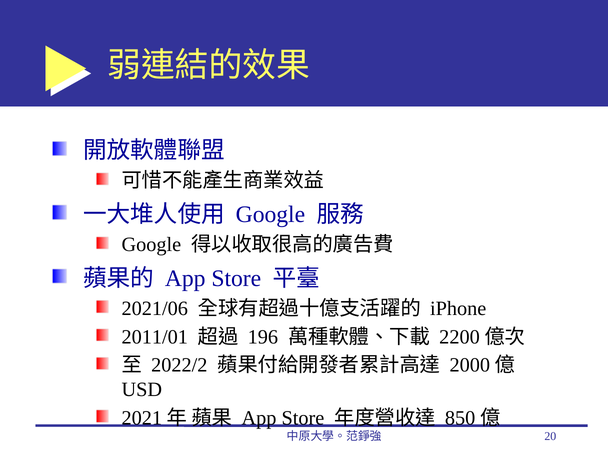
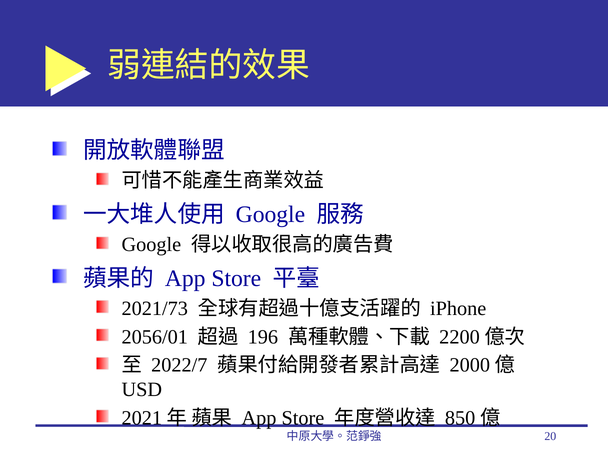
2021/06: 2021/06 -> 2021/73 (155, 308)
2011/01: 2011/01 -> 2056/01 (155, 337)
2022/2: 2022/2 -> 2022/7 (179, 365)
